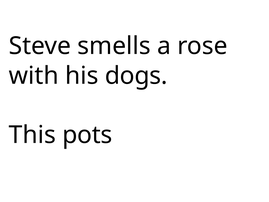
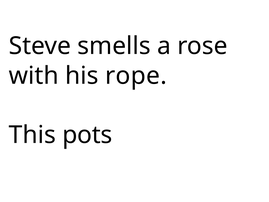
dogs: dogs -> rope (136, 76)
